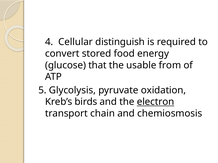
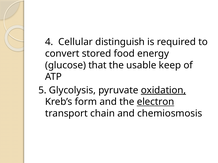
from: from -> keep (170, 65)
oxidation underline: none -> present (163, 90)
birds: birds -> form (86, 102)
